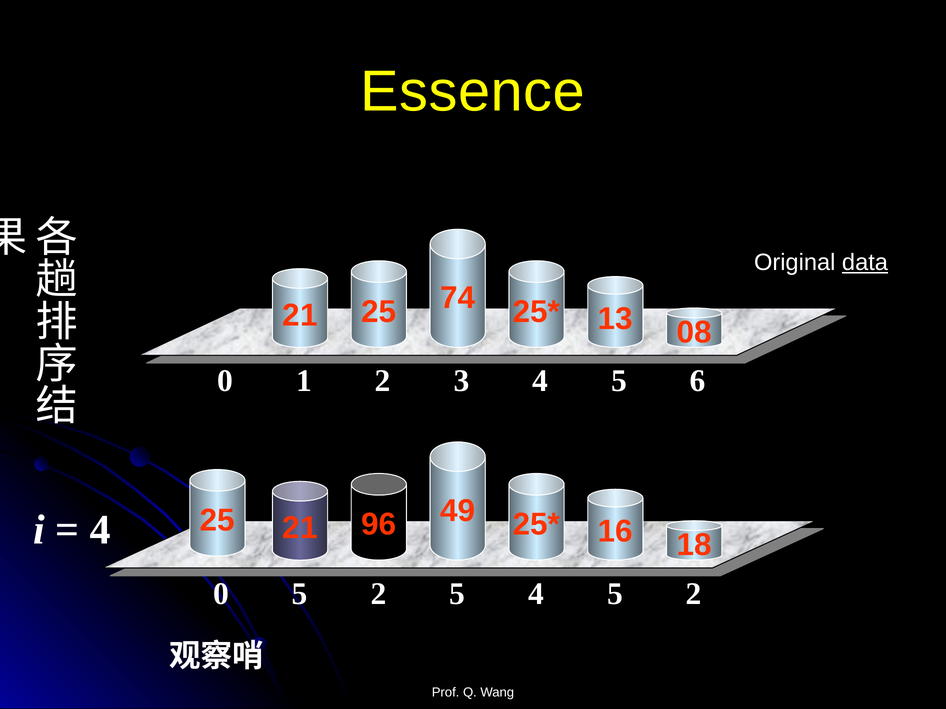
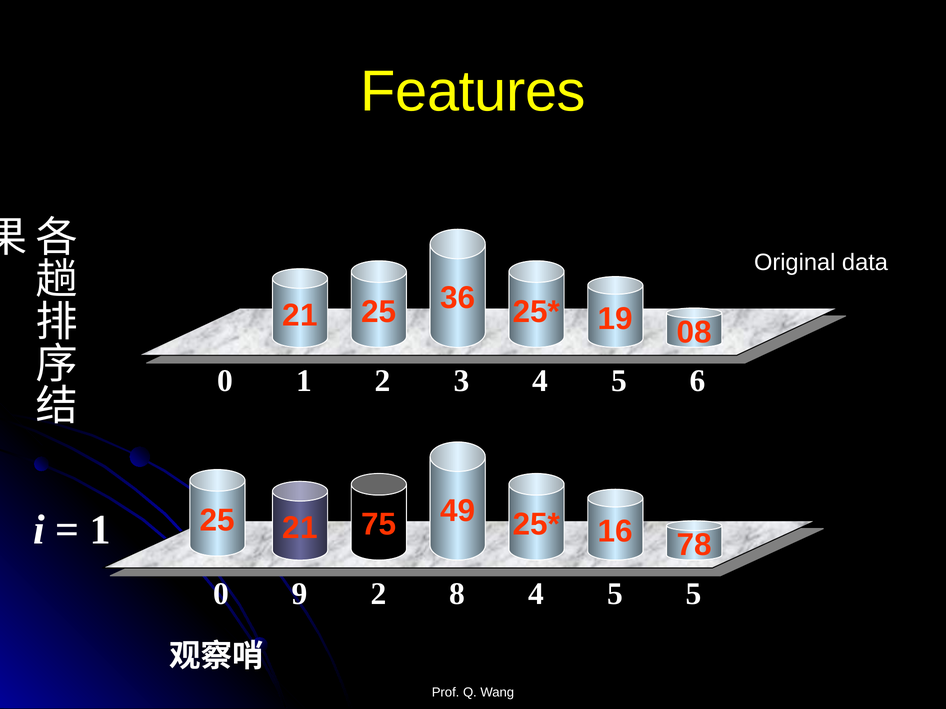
Essence: Essence -> Features (473, 92)
data underline: present -> none (865, 263)
74: 74 -> 36 (458, 298)
13: 13 -> 19 (615, 319)
4: 4 -> 1 (100, 530)
96: 96 -> 75 (379, 525)
18: 18 -> 78 (694, 545)
0 5: 5 -> 9 (300, 594)
2 5: 5 -> 8 (457, 594)
4 5 2: 2 -> 5 (694, 594)
